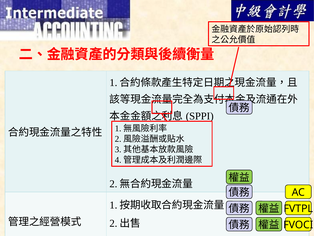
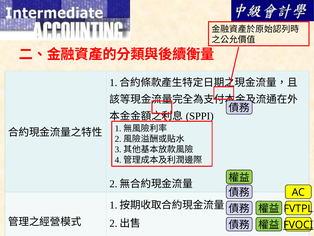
FVOCI underline: none -> present (298, 224)
